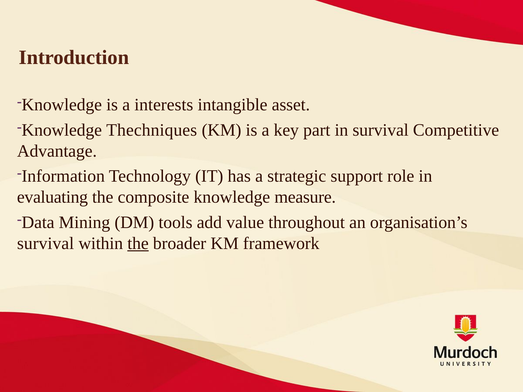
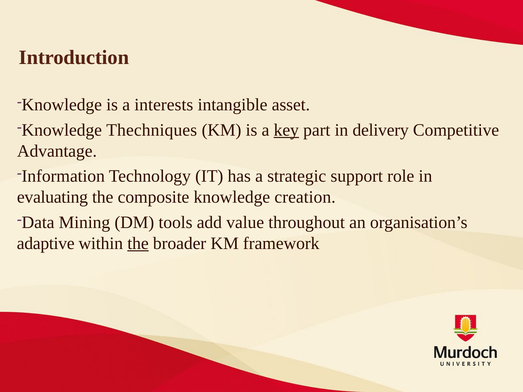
key underline: none -> present (286, 130)
in survival: survival -> delivery (381, 130)
measure: measure -> creation (305, 197)
survival: survival -> adaptive (46, 243)
